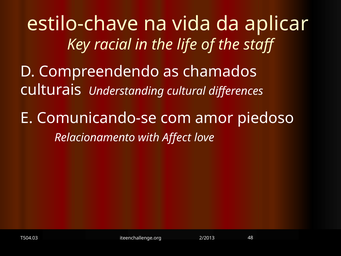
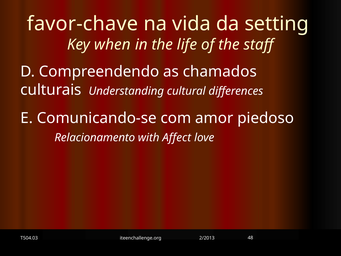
estilo-chave: estilo-chave -> favor-chave (83, 24)
aplicar: aplicar -> setting (277, 24)
racial: racial -> when (112, 45)
